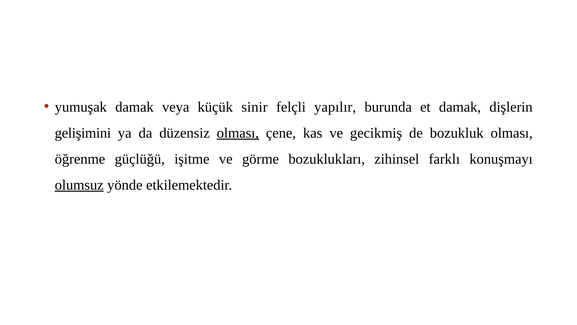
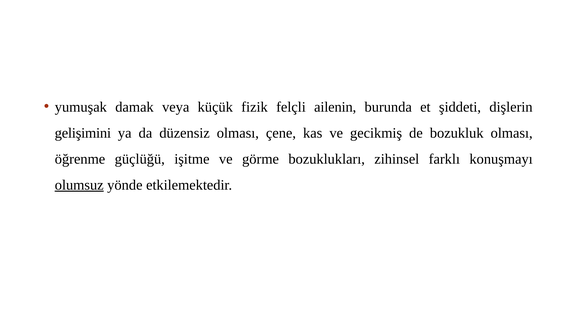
sinir: sinir -> fizik (255, 107)
yapılır: yapılır -> ailenin (335, 107)
et damak: damak -> şiddeti (460, 107)
olması underline: present -> none (238, 133)
